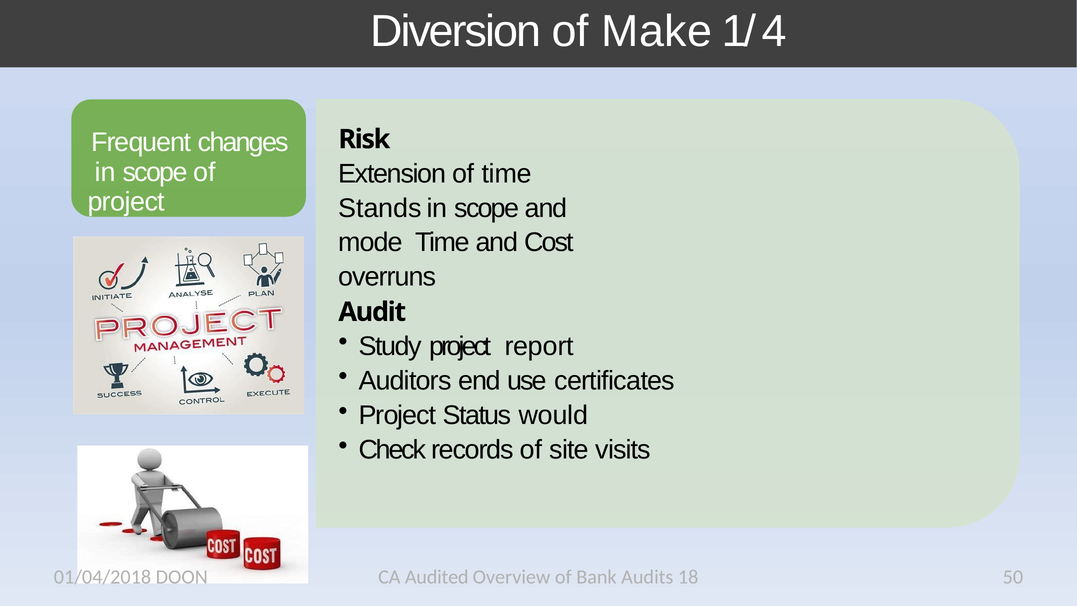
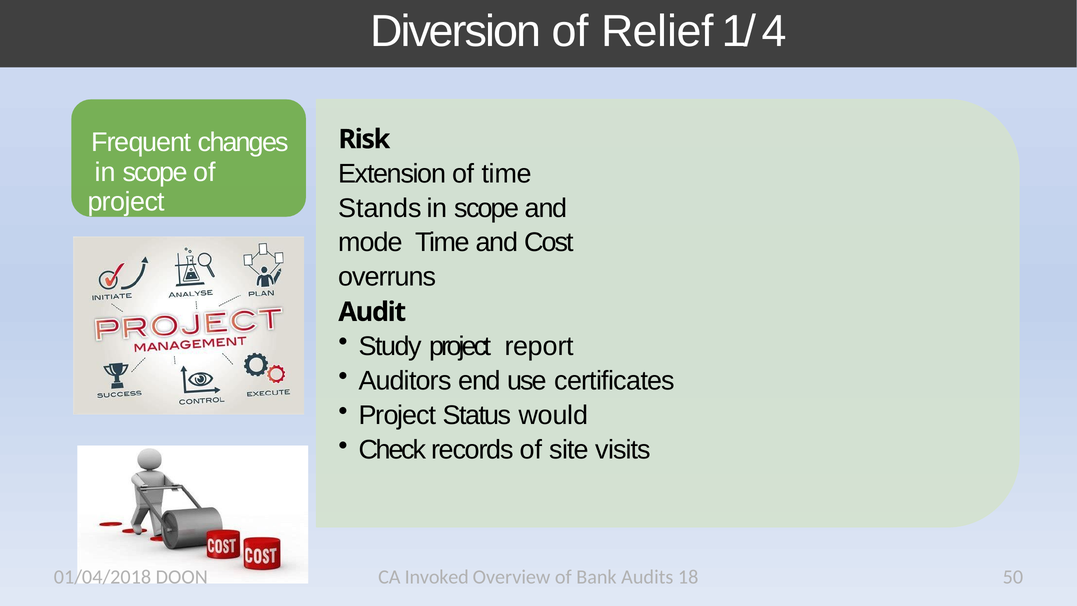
Make: Make -> Relief (657, 31)
Audited: Audited -> Invoked (437, 577)
